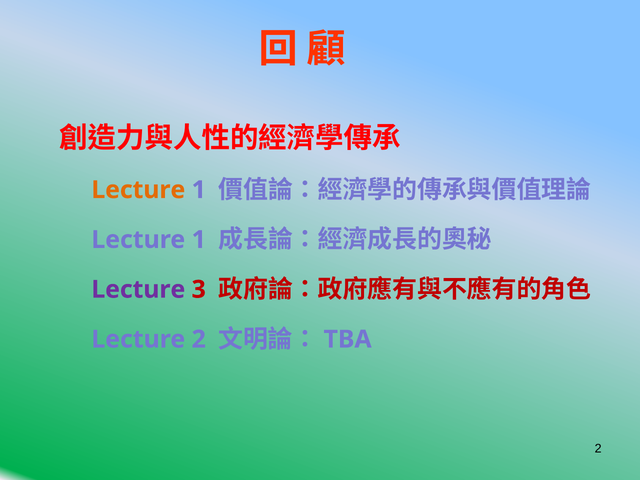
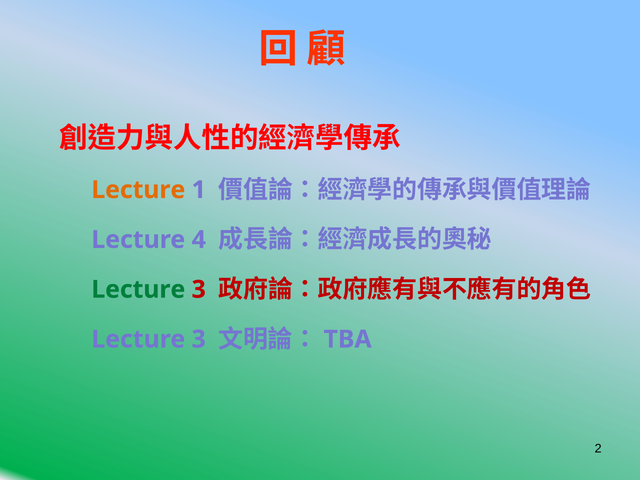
1: 1 -> 4 (199, 240)
Lecture colour: purple -> green (138, 290)
2: 2 -> 3 (199, 339)
